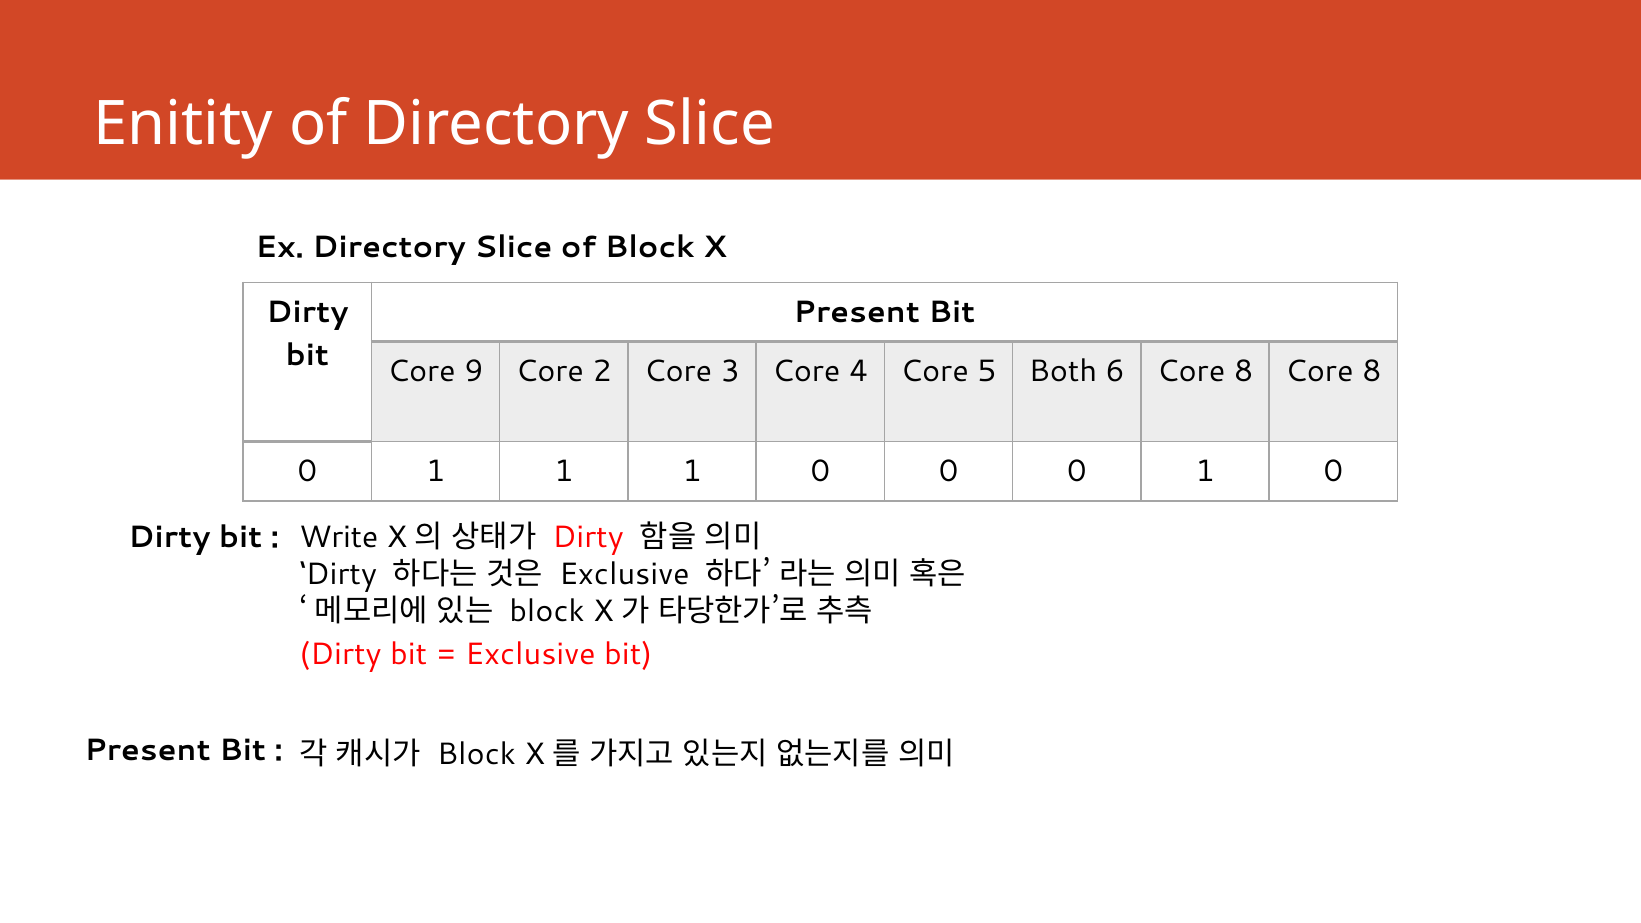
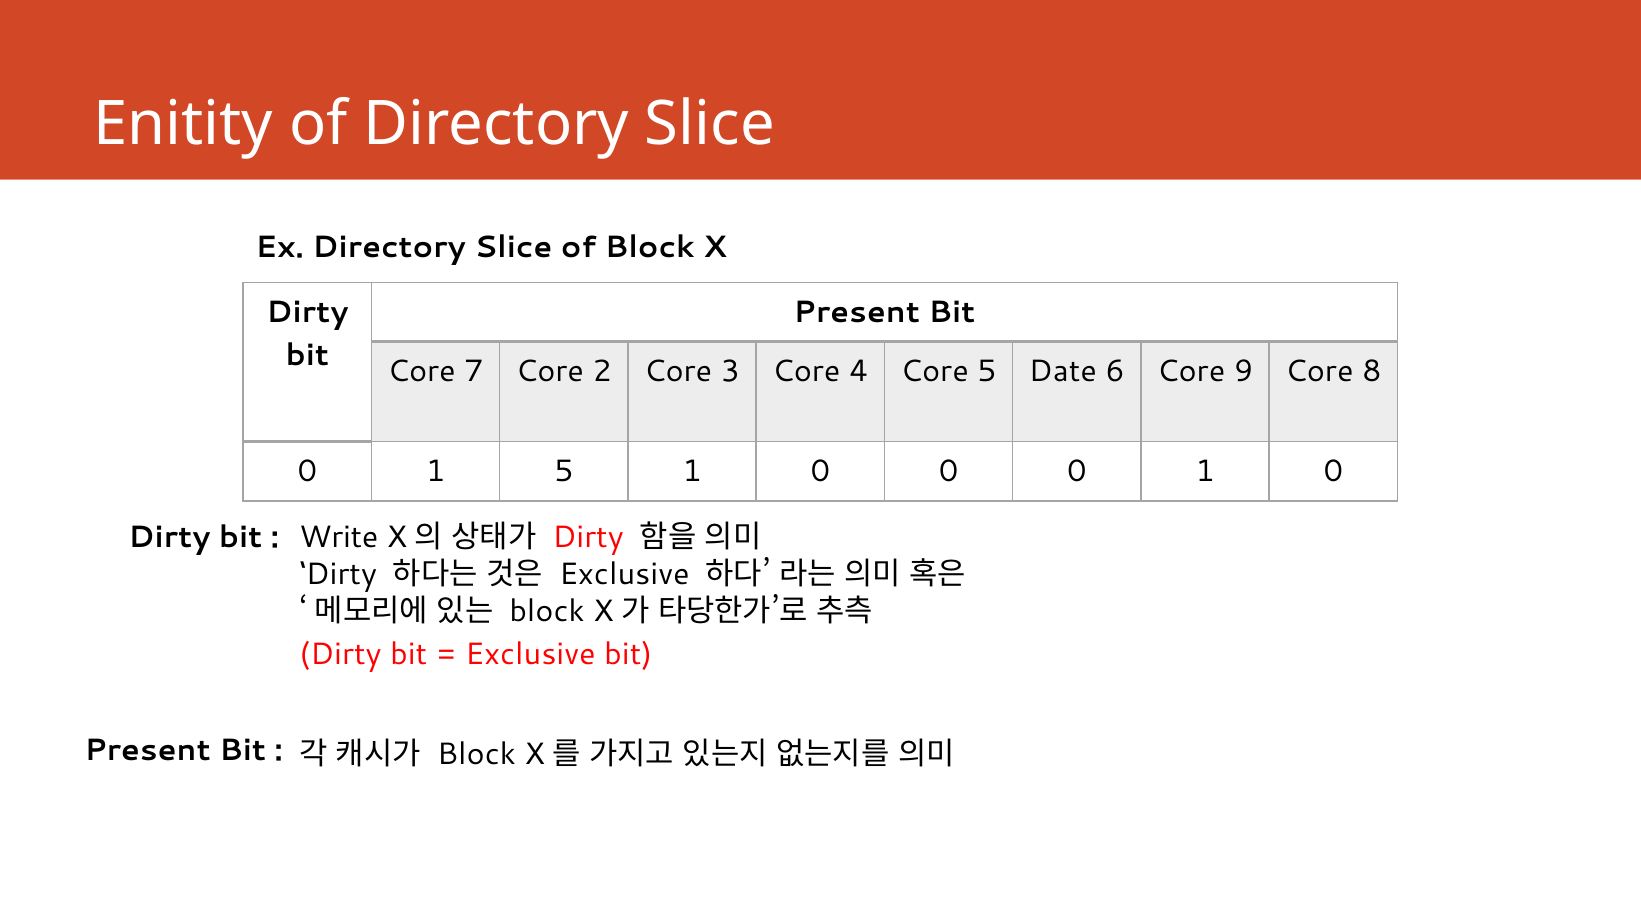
9: 9 -> 7 (474, 372)
Both: Both -> Date (1063, 372)
6 Core 8: 8 -> 9 (1244, 372)
0 1 1: 1 -> 5 (564, 471)
